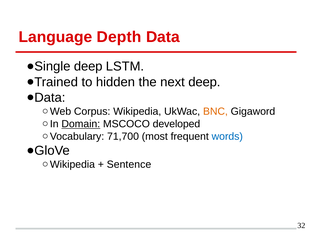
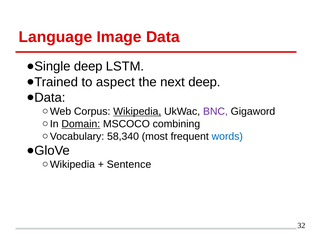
Depth: Depth -> Image (119, 37)
hidden: hidden -> aspect (115, 82)
Wikipedia underline: none -> present (137, 111)
BNC colour: orange -> purple (215, 111)
developed: developed -> combining (176, 124)
71,700: 71,700 -> 58,340 (123, 136)
